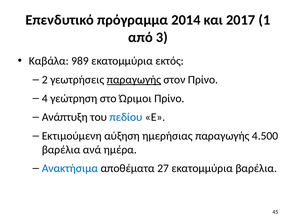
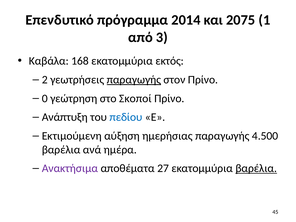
2017: 2017 -> 2075 (241, 20)
989: 989 -> 168 (80, 61)
4: 4 -> 0 (45, 98)
Ώριμοι: Ώριμοι -> Σκοποί (135, 98)
Ανακτήσιμα colour: blue -> purple (70, 168)
βαρέλια underline: none -> present (256, 168)
